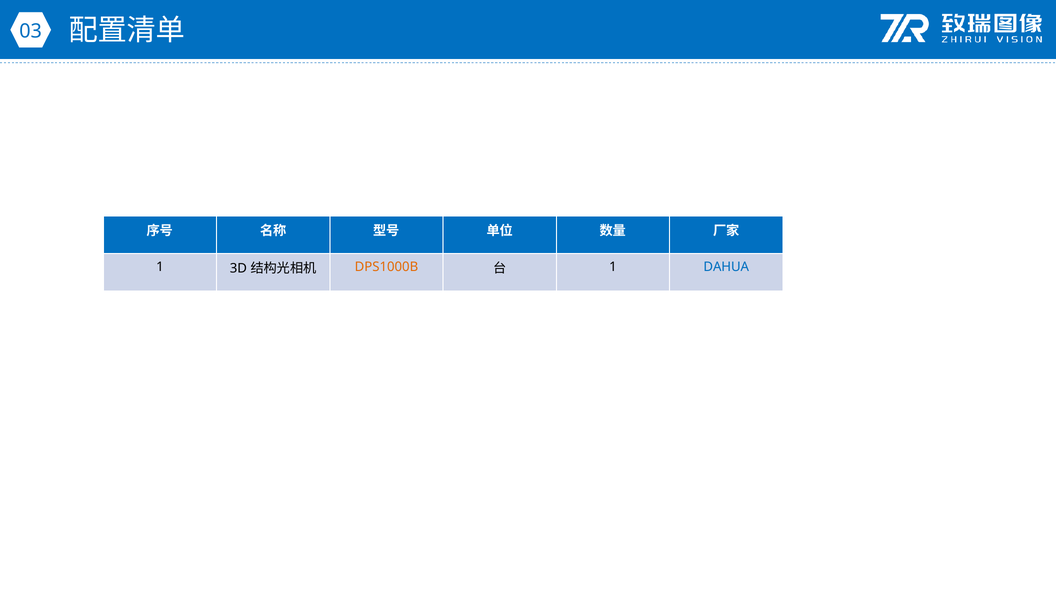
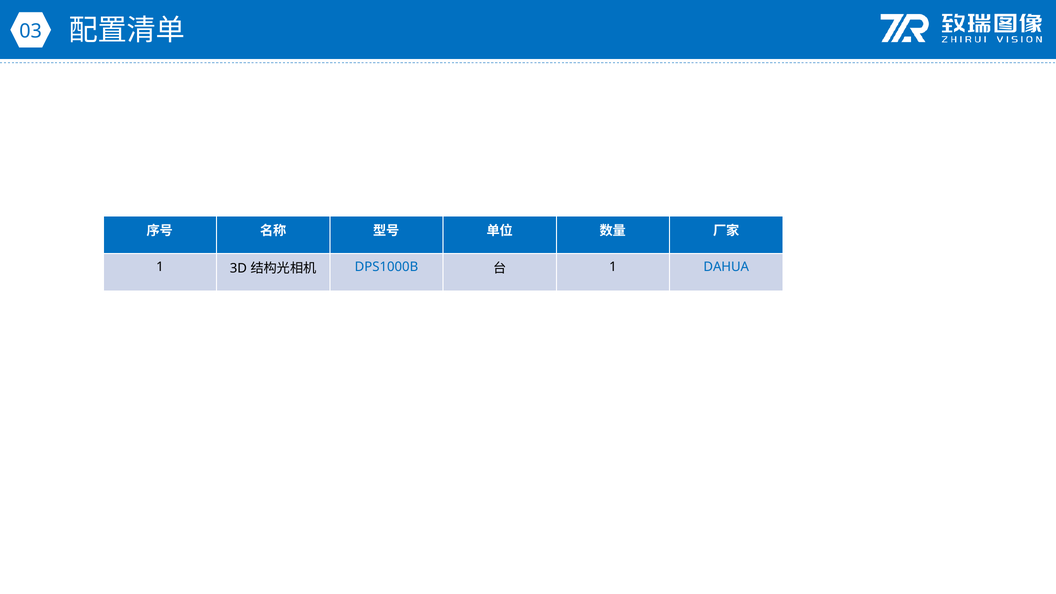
DPS1000B colour: orange -> blue (386, 267)
